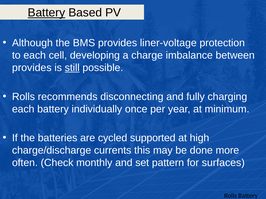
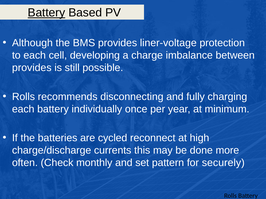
still underline: present -> none (72, 68)
supported: supported -> reconnect (153, 138)
surfaces: surfaces -> securely (223, 163)
